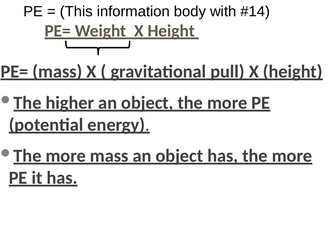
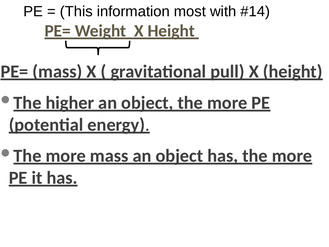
body: body -> most (190, 12)
